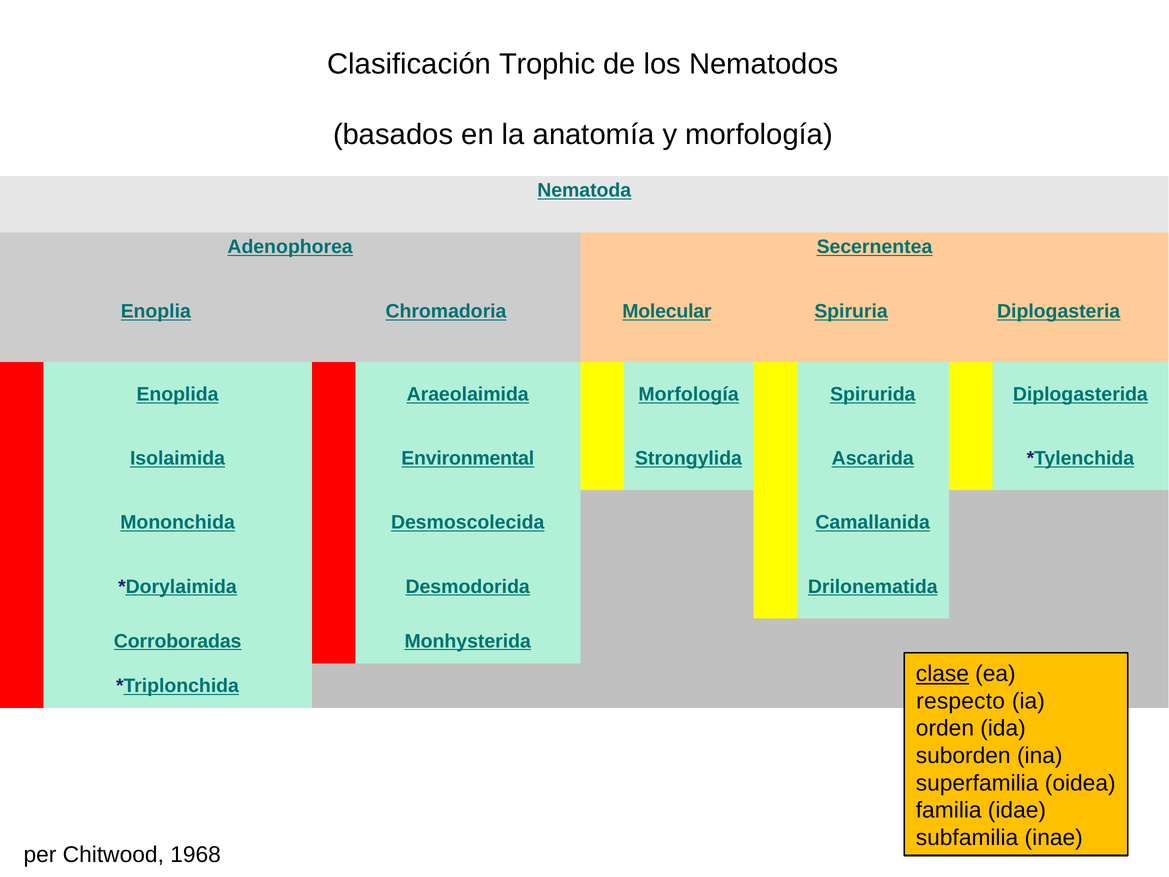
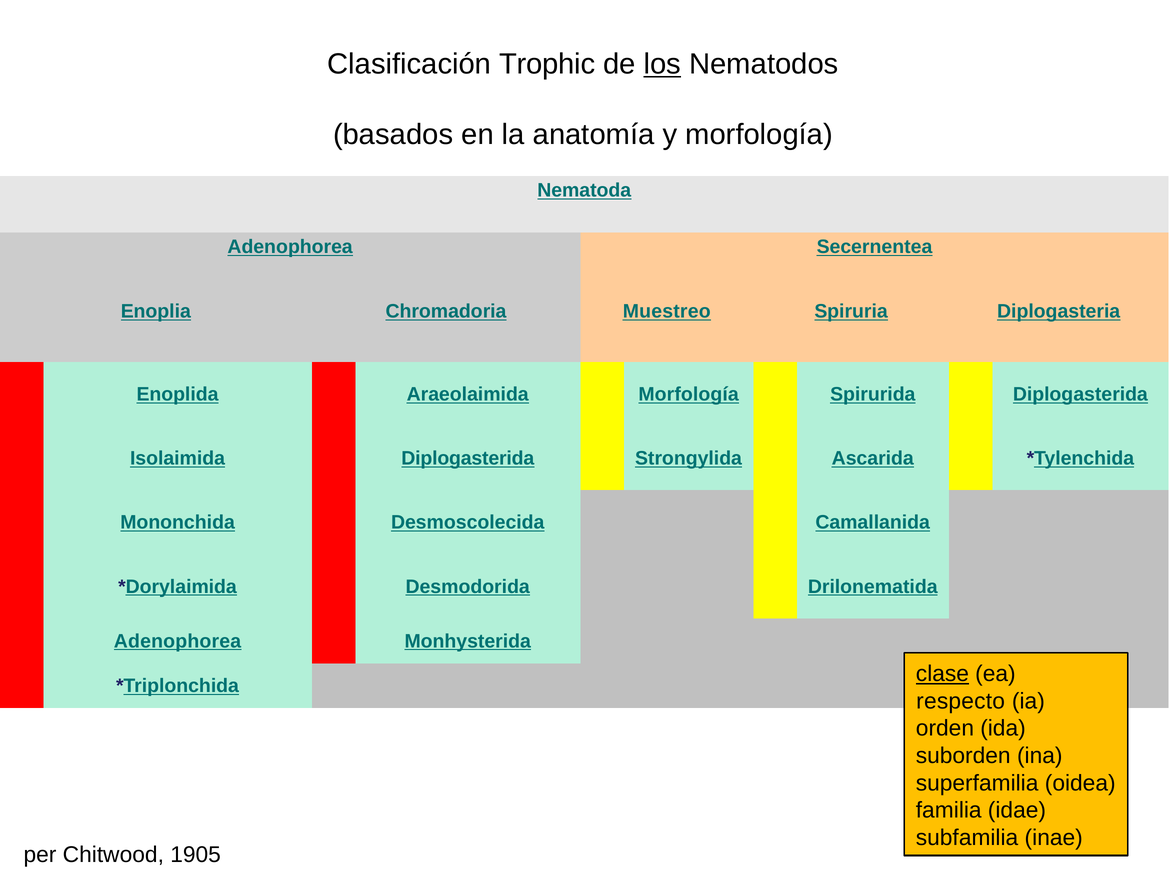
los underline: none -> present (662, 64)
Molecular: Molecular -> Muestreo (667, 311)
Isolaimida Environmental: Environmental -> Diplogasterida (468, 458)
Corroboradas: Corroboradas -> Adenophorea (177, 641)
1968: 1968 -> 1905 (196, 855)
